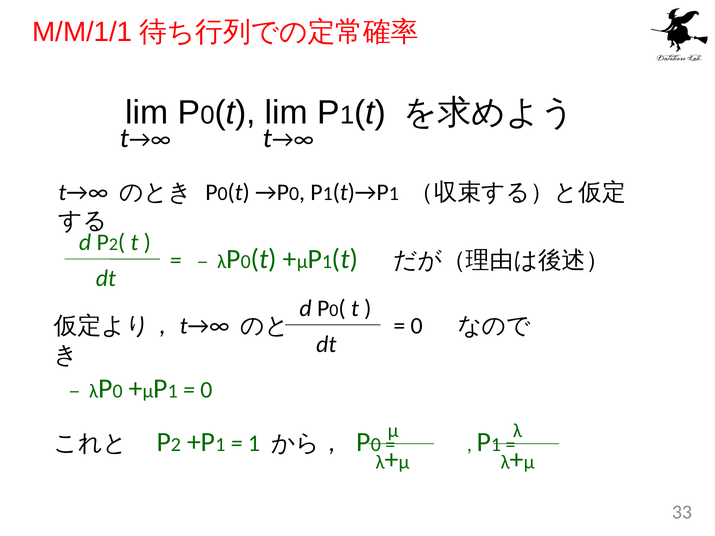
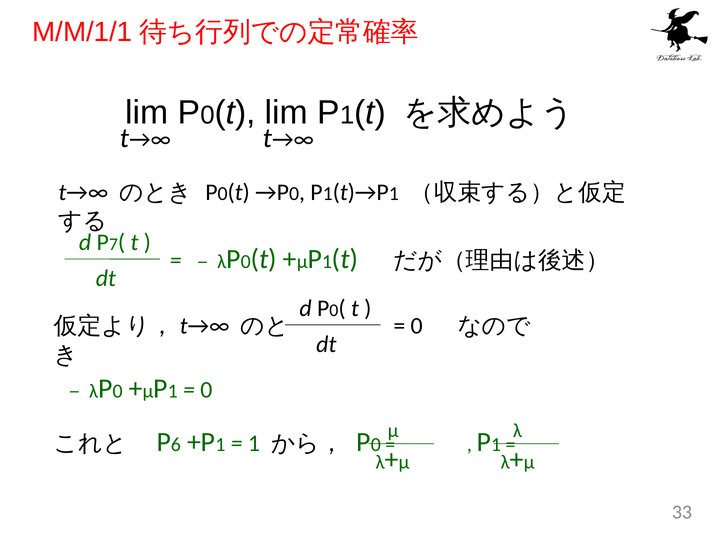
2: 2 -> 7 (113, 245)
2: 2 -> 6 (176, 445)
